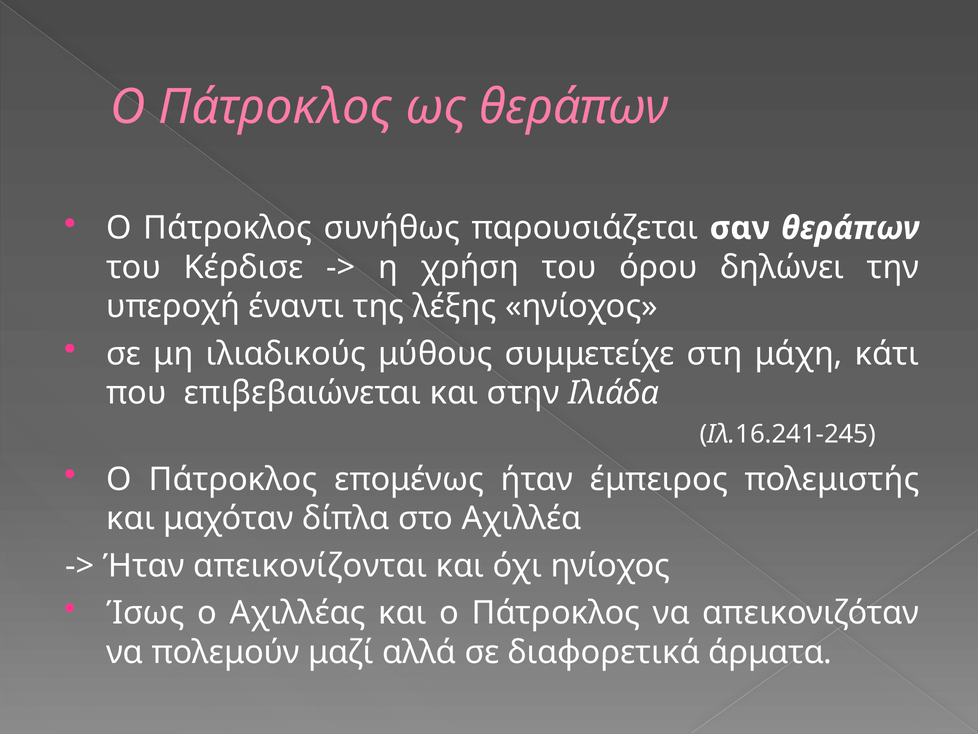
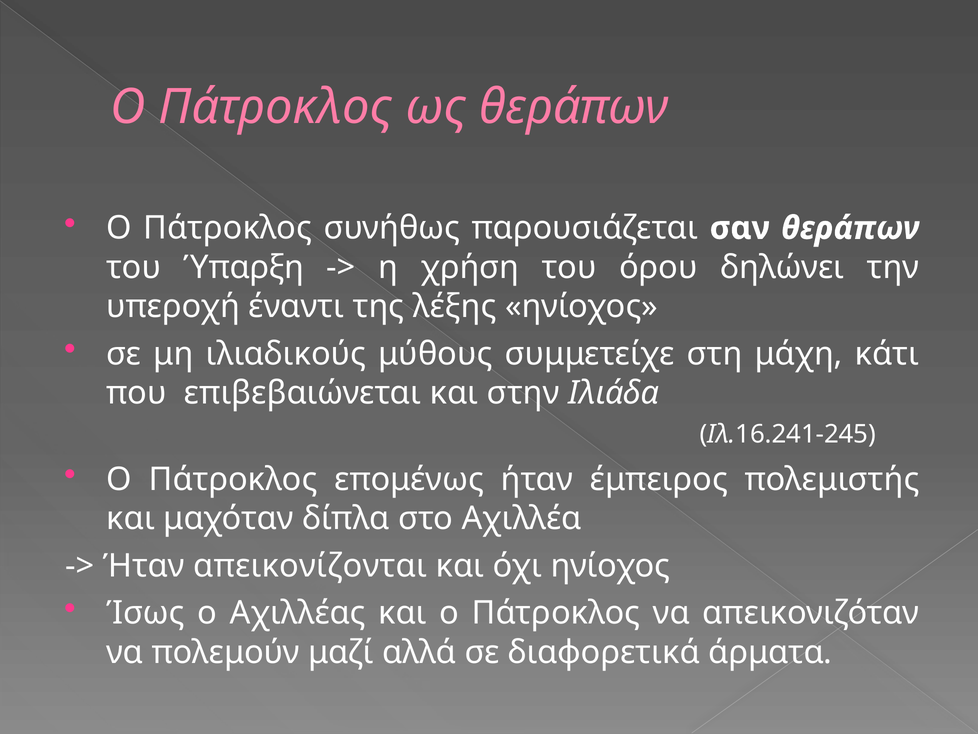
Κέρδισε: Κέρδισε -> Ύπαρξη (244, 267)
